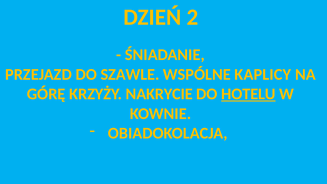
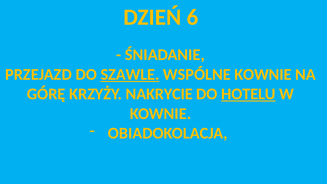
2: 2 -> 6 (193, 17)
SZAWLE underline: none -> present (130, 74)
WSPÓLNE KAPLICY: KAPLICY -> KOWNIE (263, 74)
